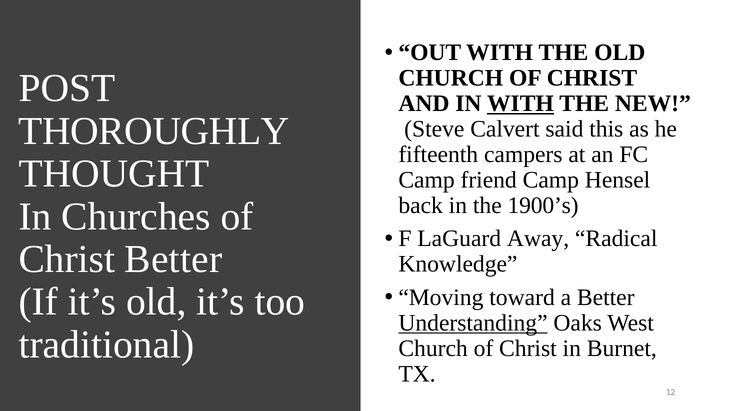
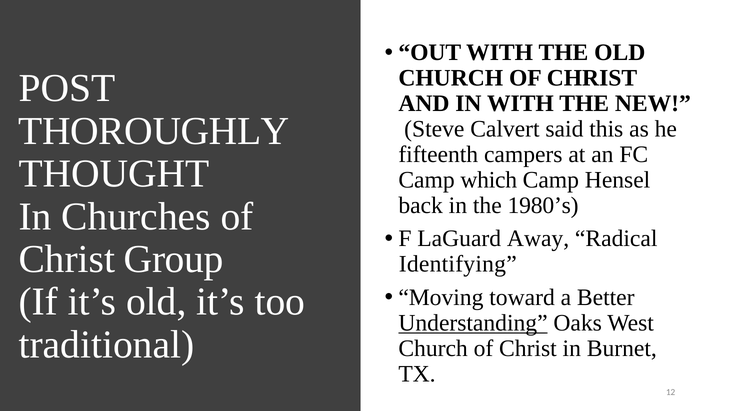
WITH underline: present -> none (520, 104)
friend: friend -> which (489, 180)
1900’s: 1900’s -> 1980’s (543, 206)
Christ Better: Better -> Group (174, 259)
Knowledge: Knowledge -> Identifying (458, 264)
